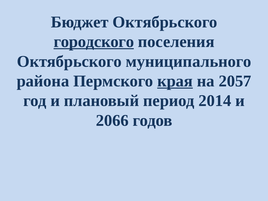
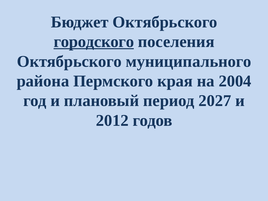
края underline: present -> none (175, 81)
2057: 2057 -> 2004 (235, 81)
2014: 2014 -> 2027 (215, 101)
2066: 2066 -> 2012 (112, 120)
